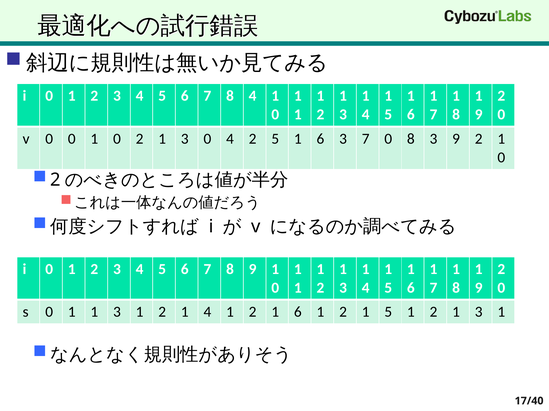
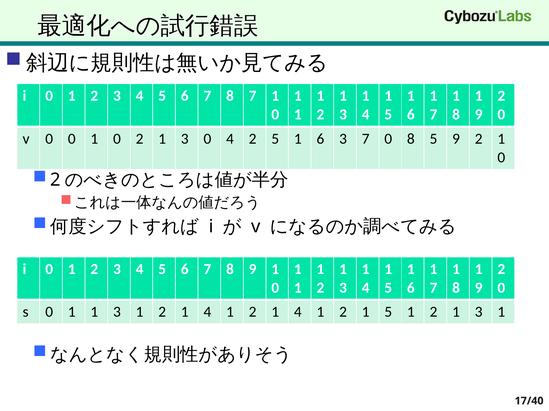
8 4: 4 -> 7 (253, 96)
8 3: 3 -> 5 (433, 139)
6: 6 -> 4 (298, 312)
